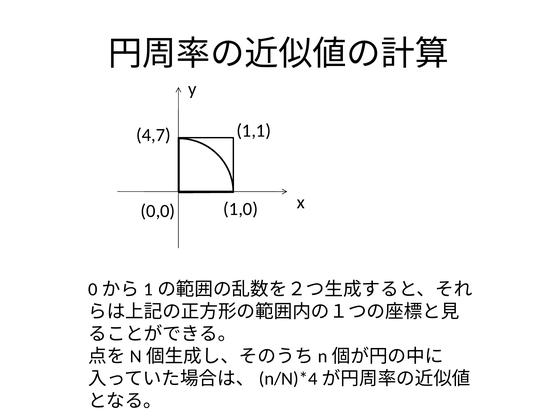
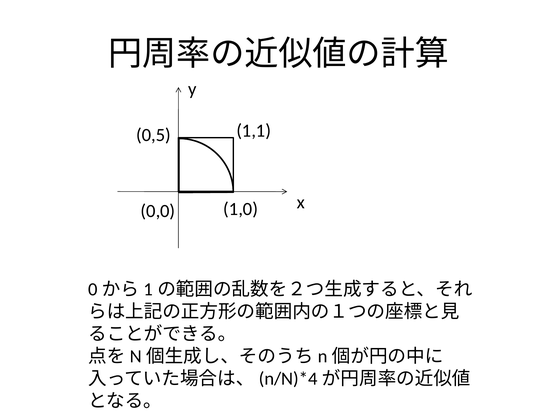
4,7: 4,7 -> 0,5 (154, 135)
